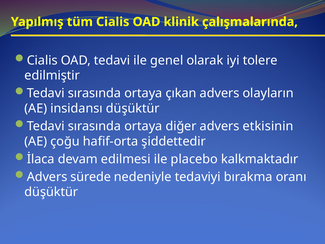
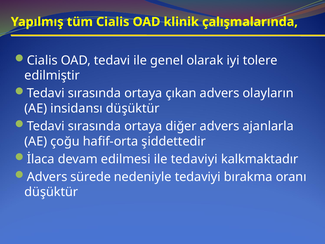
etkisinin: etkisinin -> ajanlarla (268, 126)
ile placebo: placebo -> tedaviyi (194, 159)
